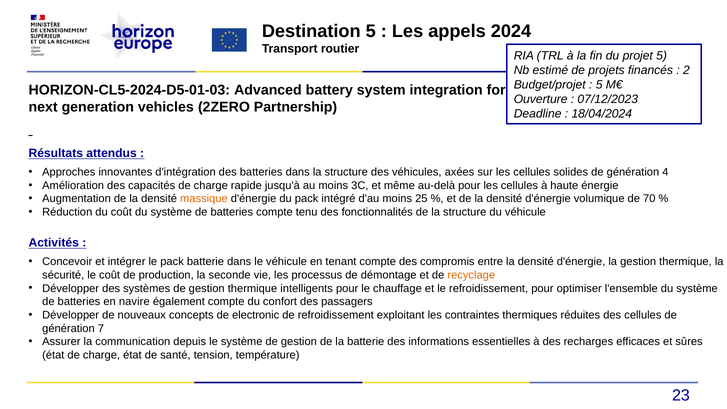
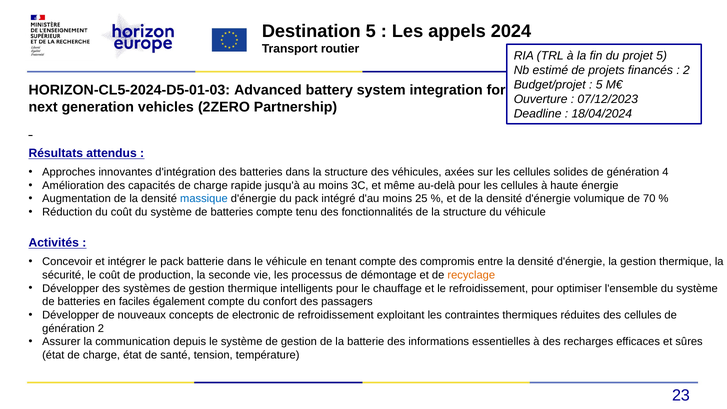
massique colour: orange -> blue (204, 199)
navire: navire -> faciles (134, 302)
génération 7: 7 -> 2 (101, 328)
